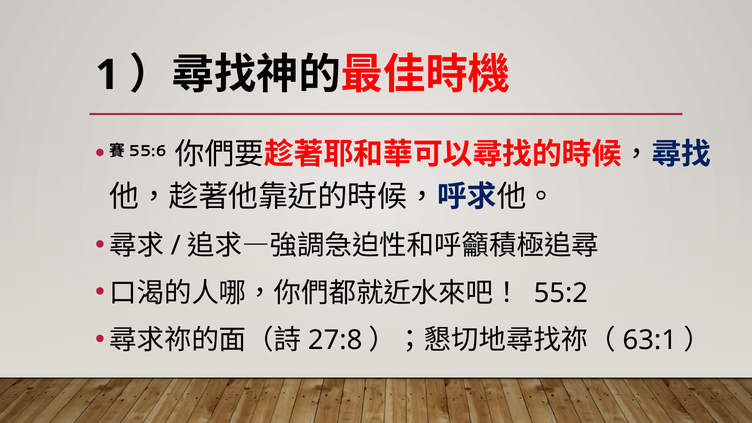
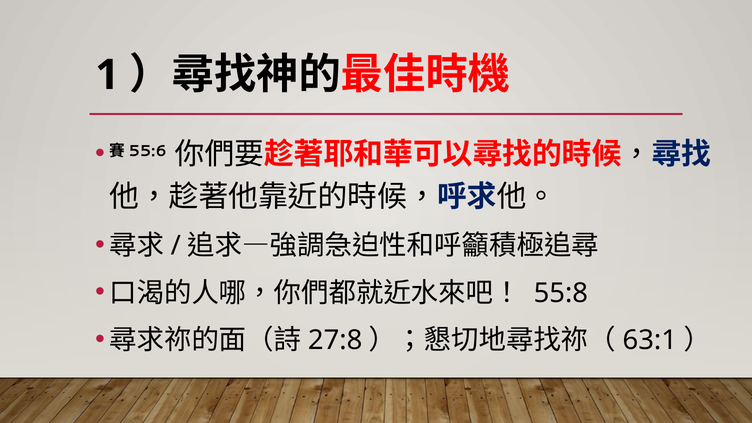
55:2: 55:2 -> 55:8 (561, 293)
